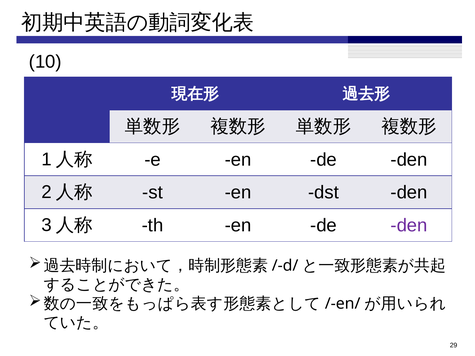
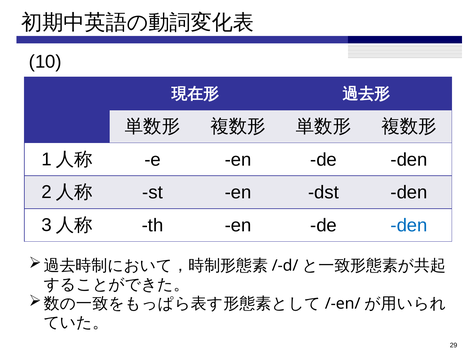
den colour: purple -> blue (409, 226)
